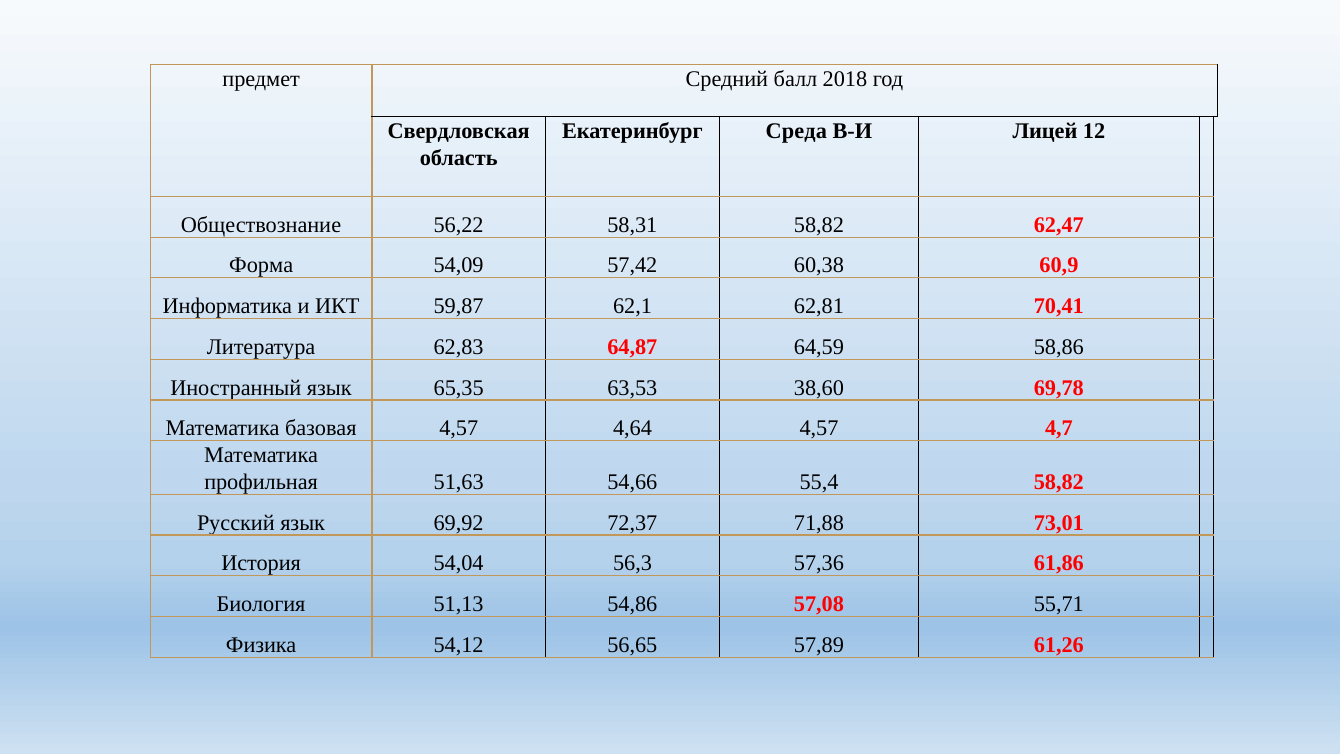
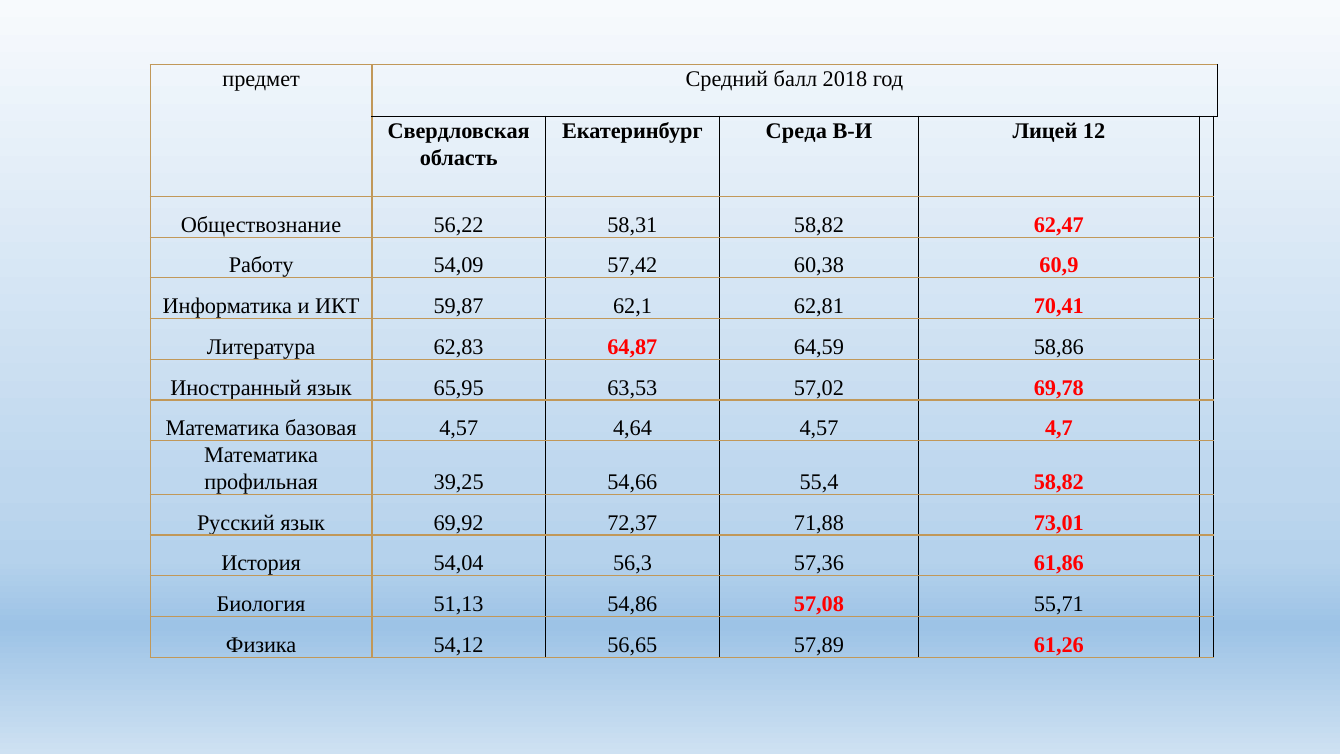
Форма: Форма -> Работу (261, 266)
65,35: 65,35 -> 65,95 (459, 388)
38,60: 38,60 -> 57,02 (819, 388)
51,63: 51,63 -> 39,25 (459, 482)
